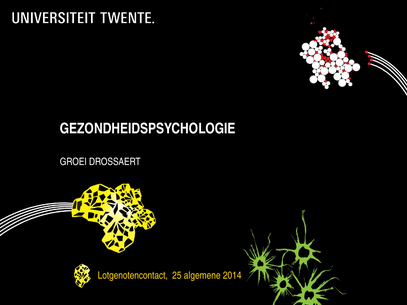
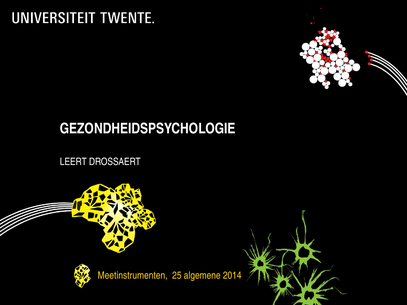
GROEI: GROEI -> LEERT (73, 162)
Lotgenotencontact: Lotgenotencontact -> Meetinstrumenten (133, 276)
